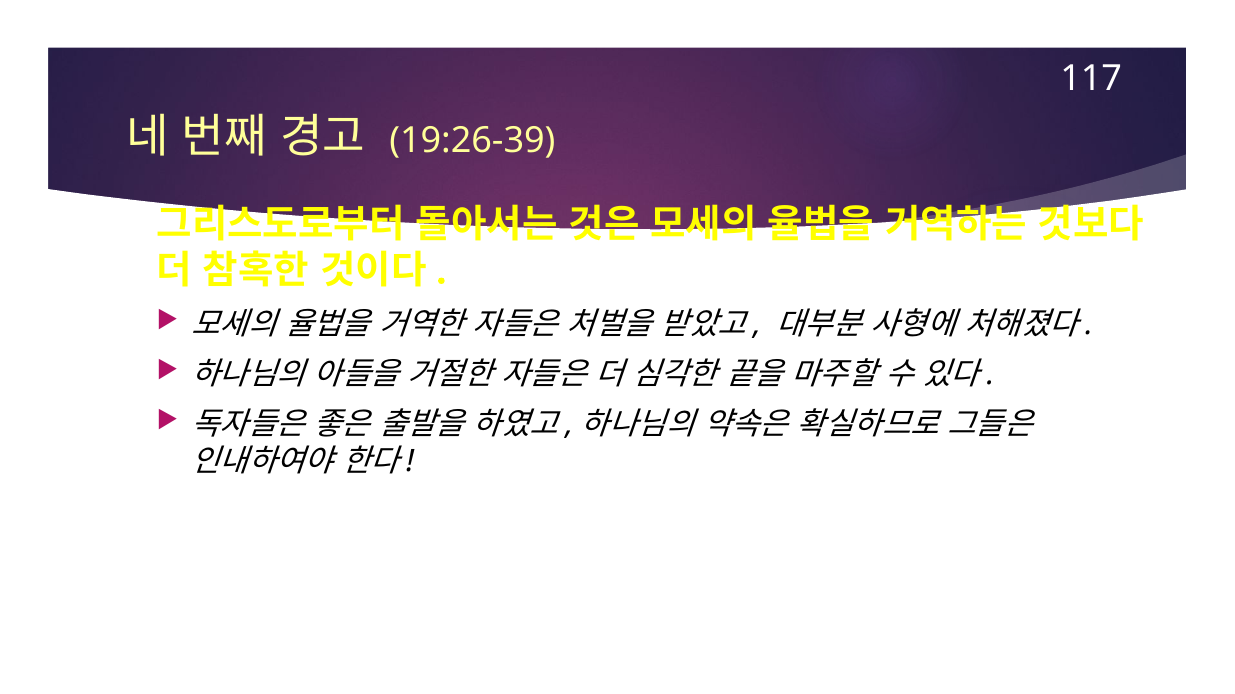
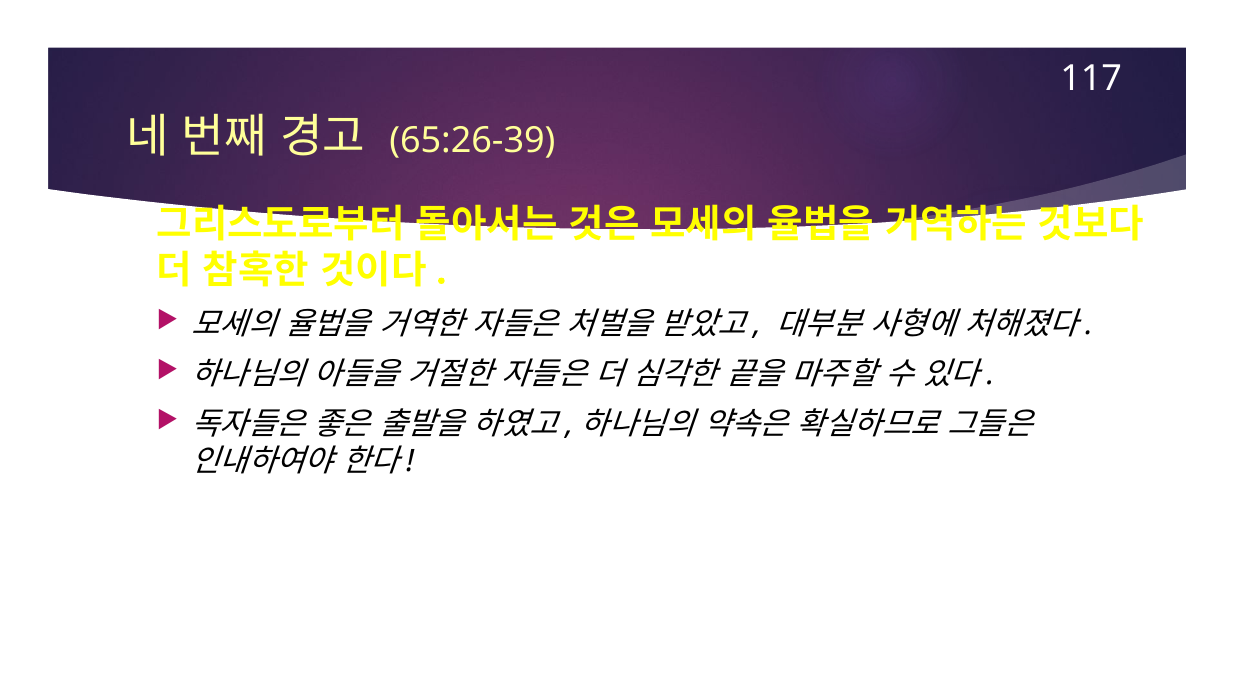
19:26-39: 19:26-39 -> 65:26-39 (472, 141)
